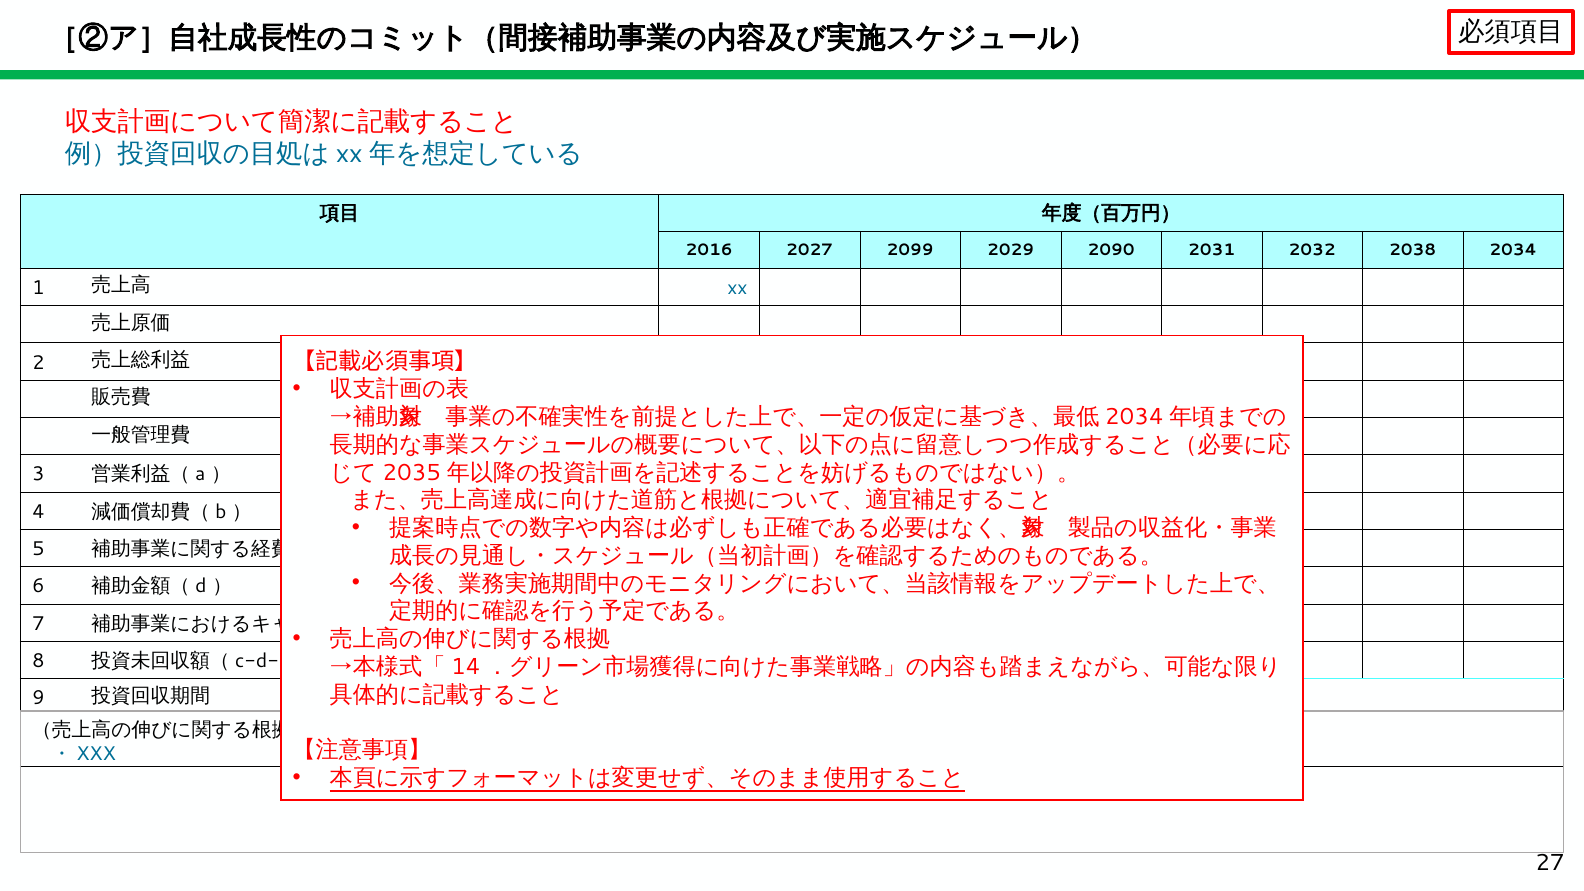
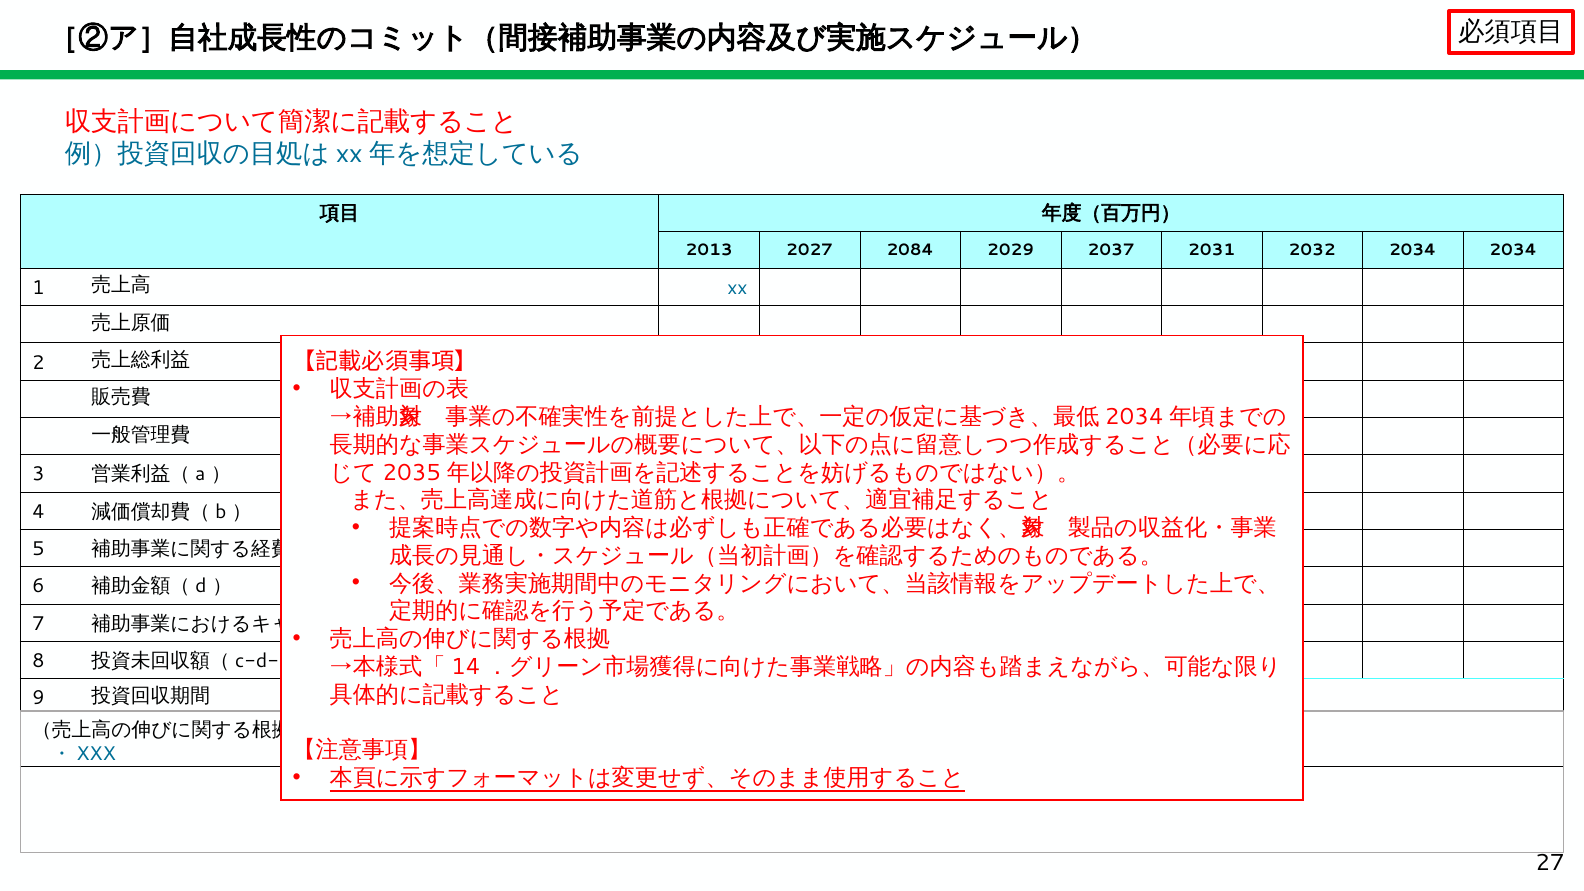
2016: 2016 -> 2013 (709, 250)
2099: 2099 -> 2084 (910, 250)
2090: 2090 -> 2037 (1111, 250)
2032 2038: 2038 -> 2034 (1413, 250)
